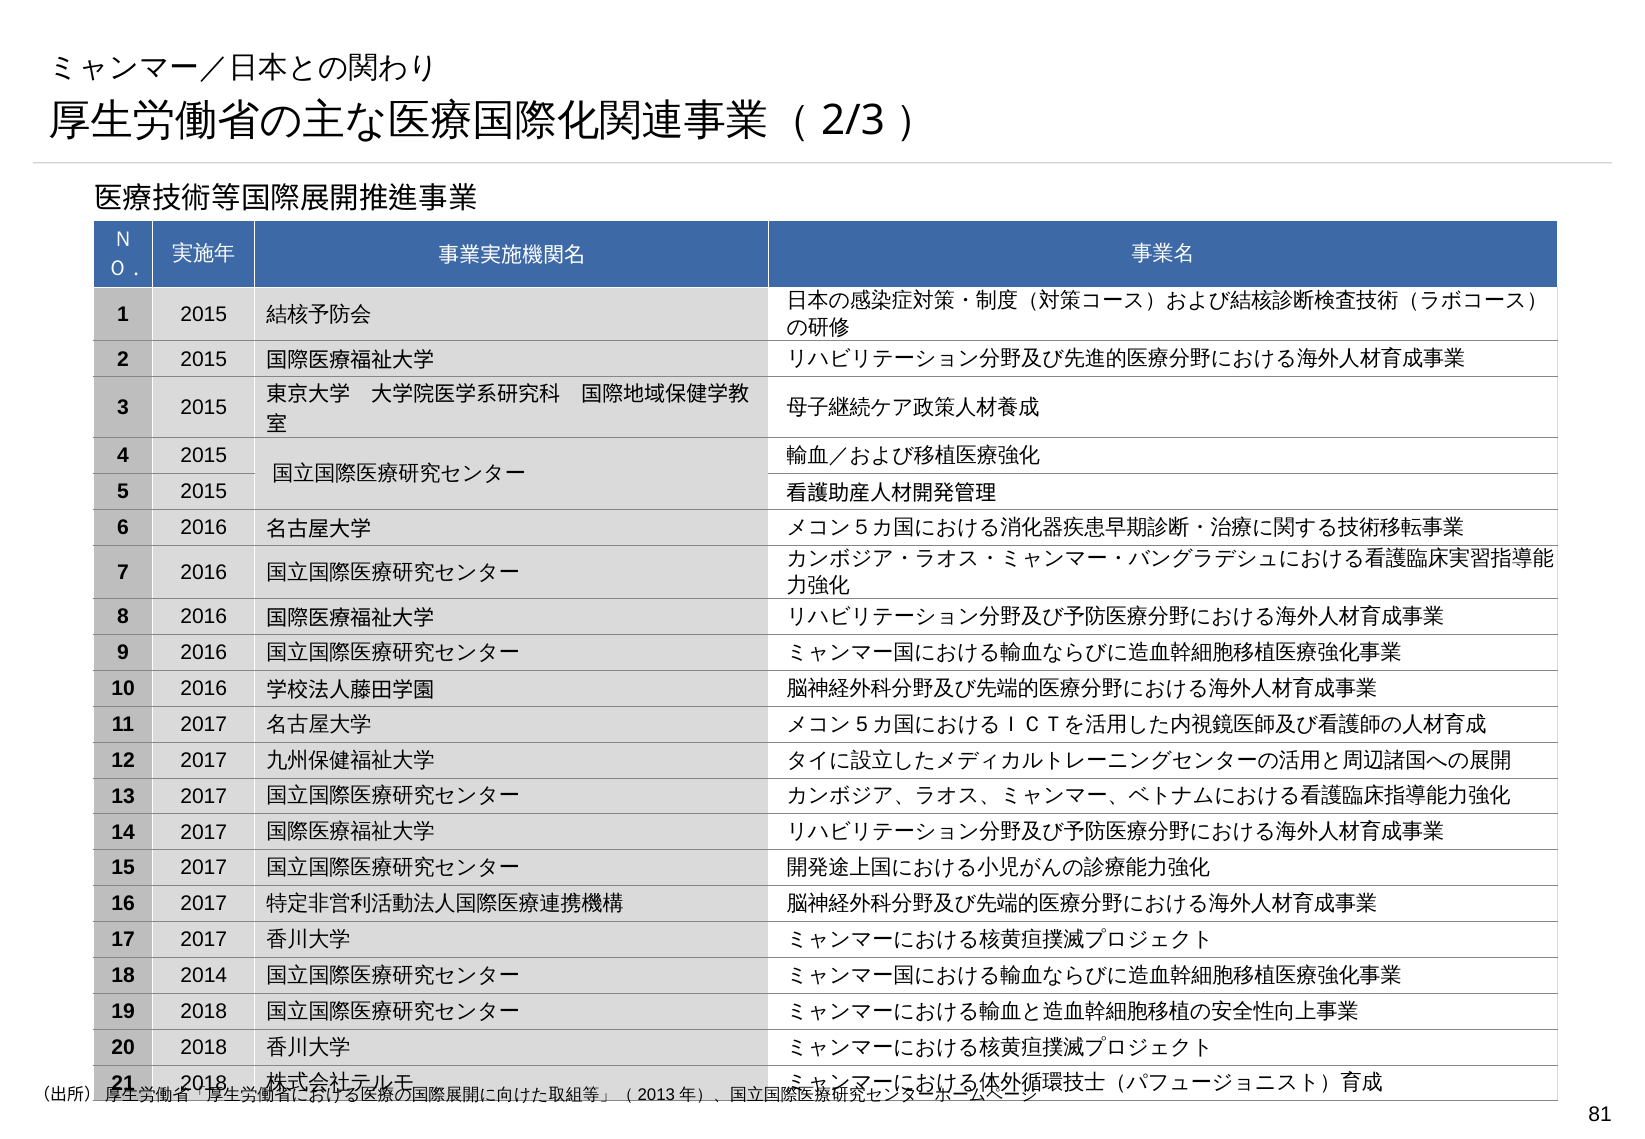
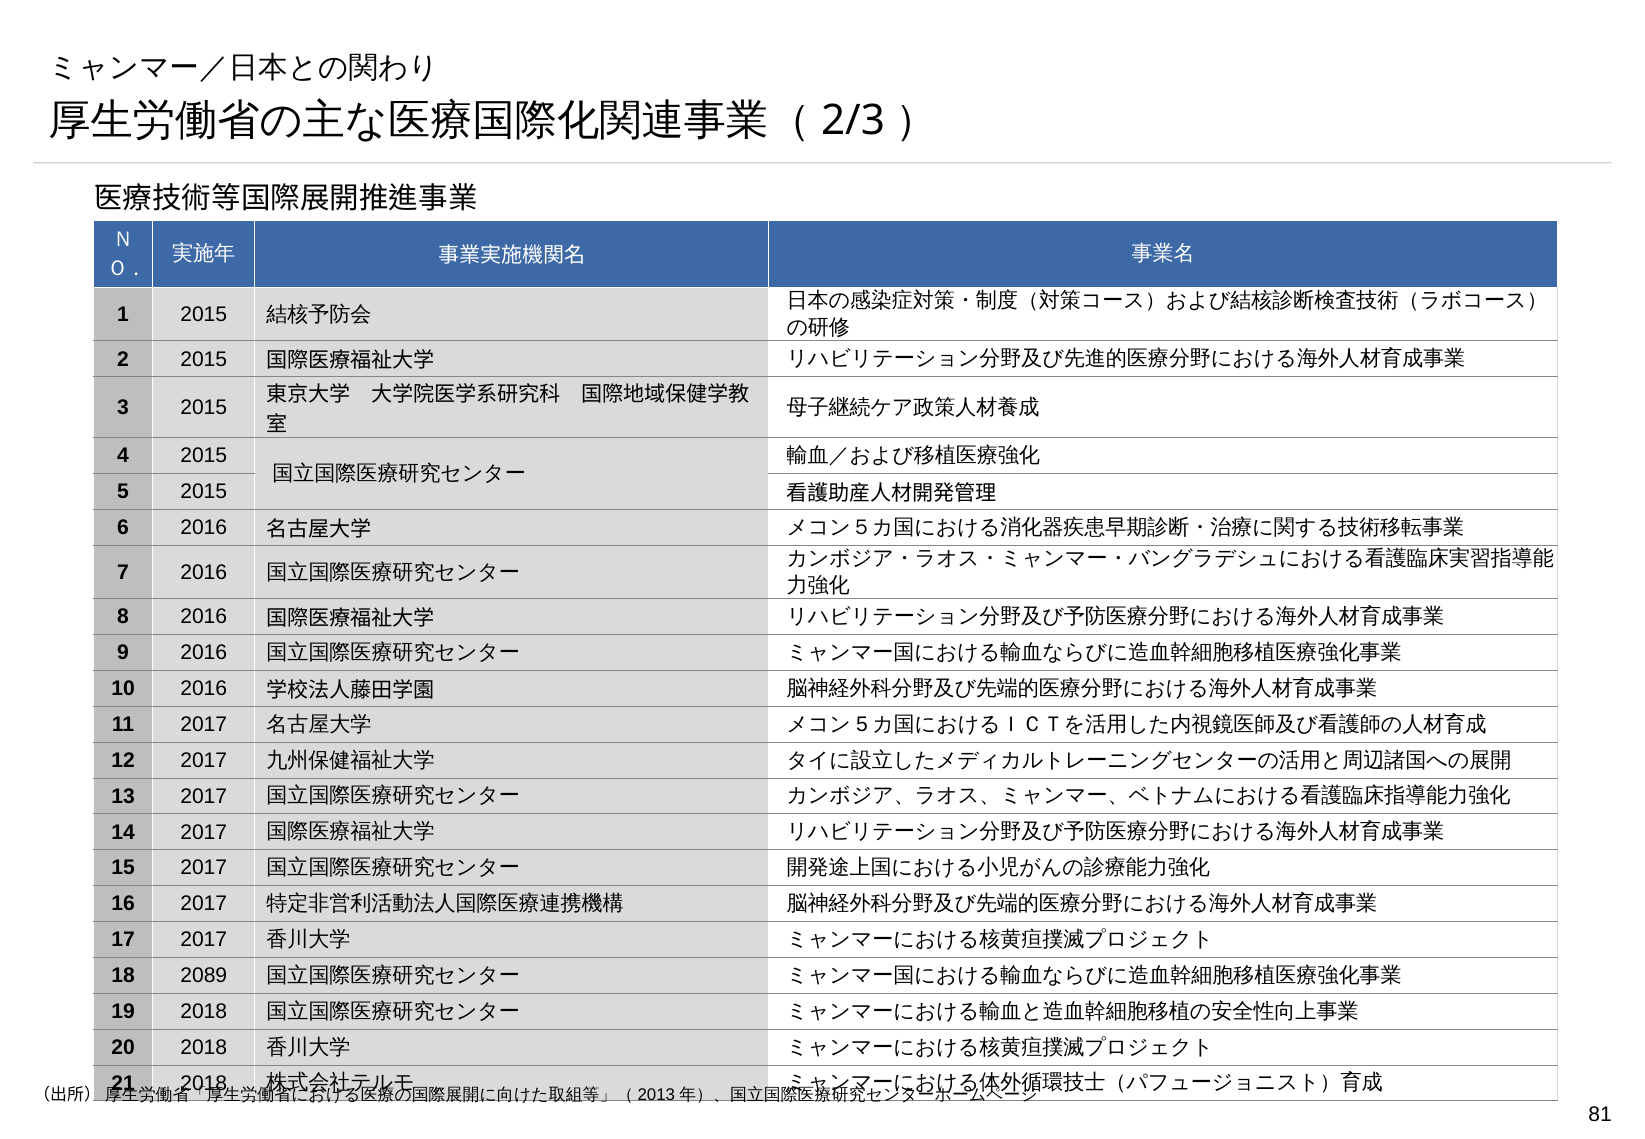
2014: 2014 -> 2089 (204, 975)
